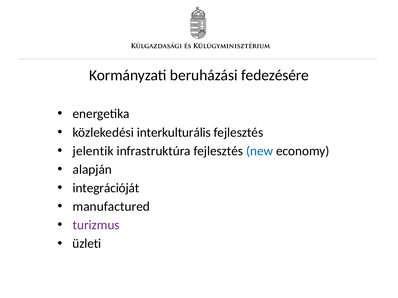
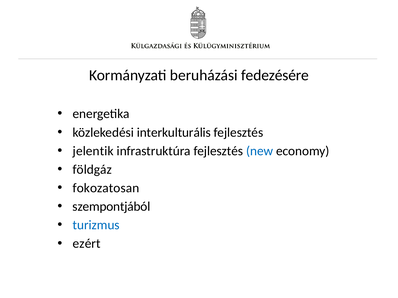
alapján: alapján -> földgáz (92, 170)
integrációját: integrációját -> fokozatosan (106, 188)
manufactured: manufactured -> szempontjából (111, 207)
turizmus colour: purple -> blue (96, 225)
üzleti: üzleti -> ezért (87, 244)
